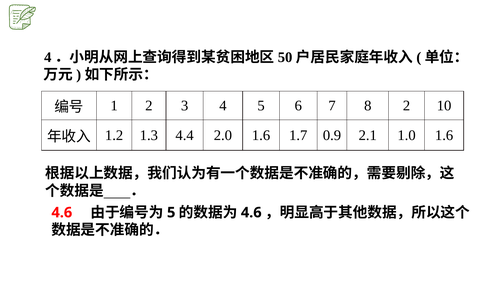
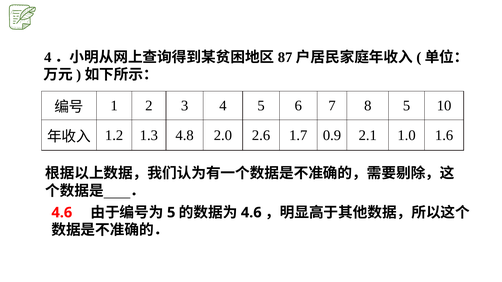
50: 50 -> 87 (285, 57)
8 2: 2 -> 5 (407, 106)
4.4: 4.4 -> 4.8 (185, 135)
2.0 1.6: 1.6 -> 2.6 (261, 135)
